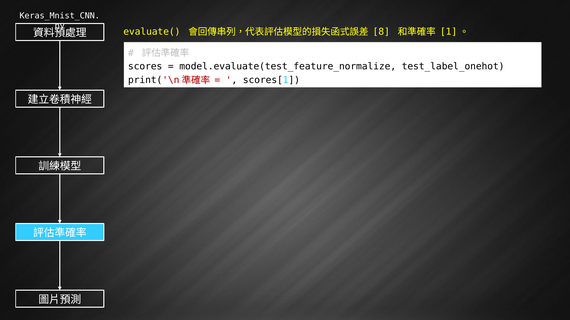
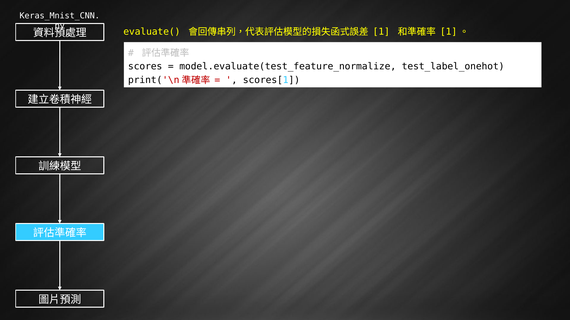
8: 8 -> 1 (381, 32)
